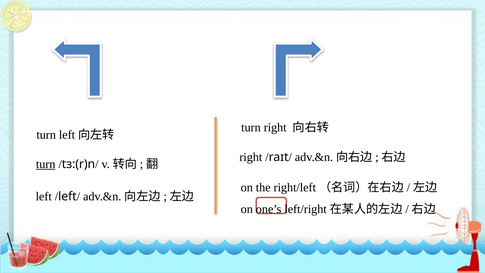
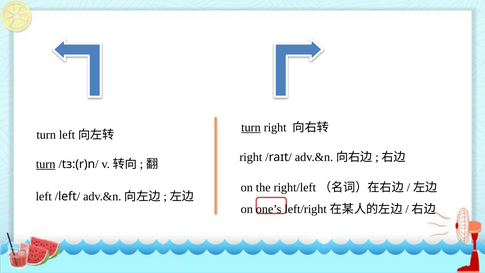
turn underline: none -> present (251, 127)
